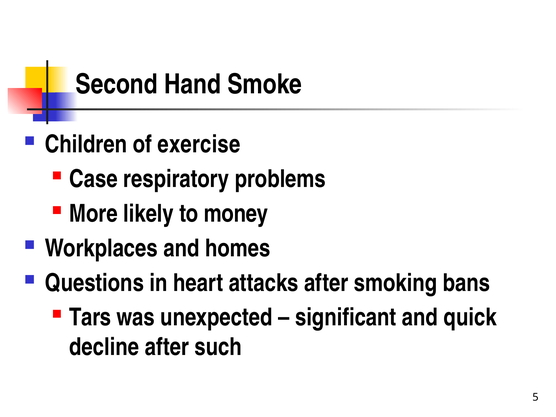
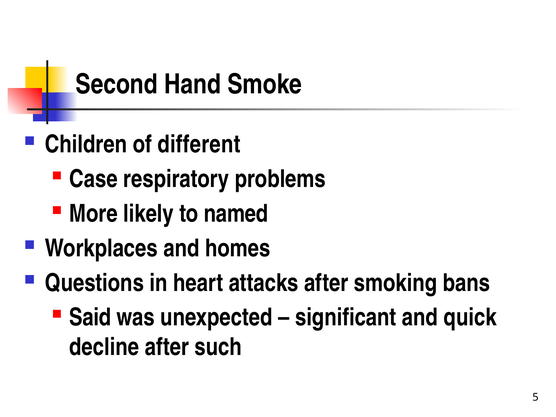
exercise: exercise -> different (199, 144)
money: money -> named (236, 214)
Tars: Tars -> Said (90, 317)
